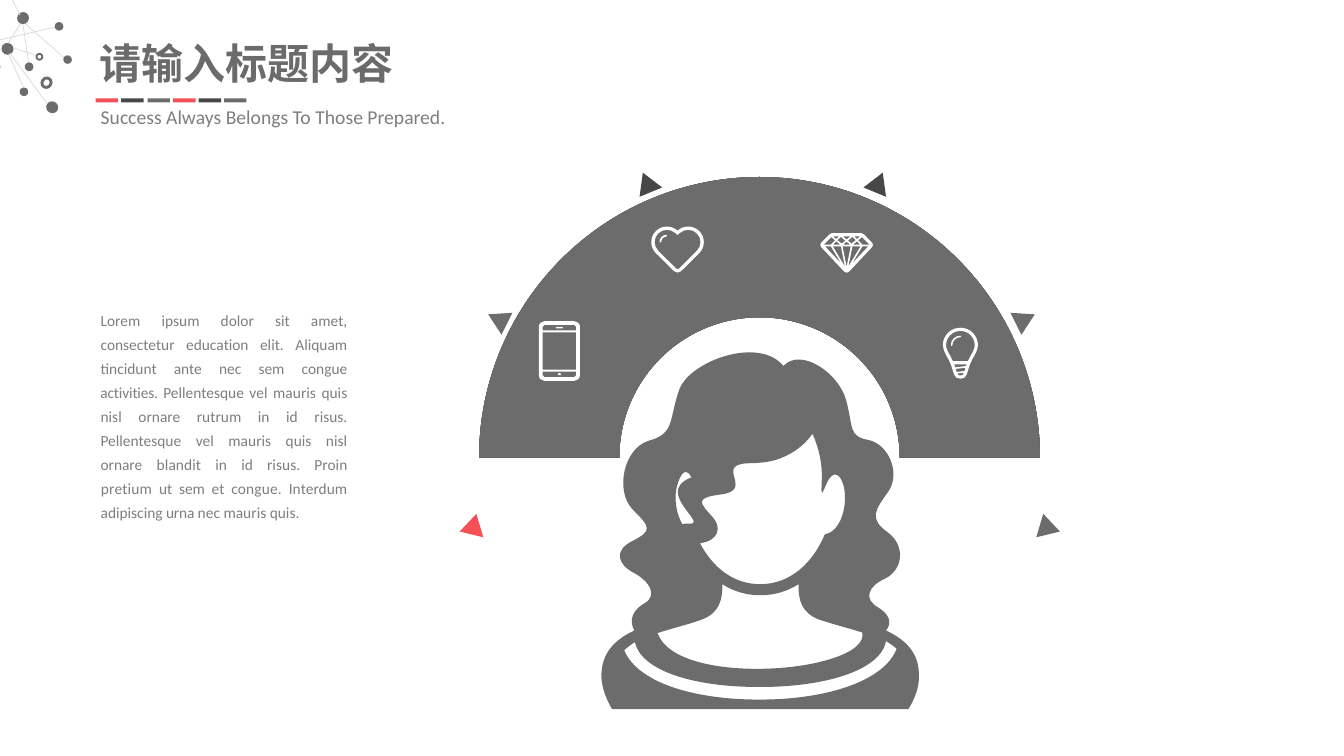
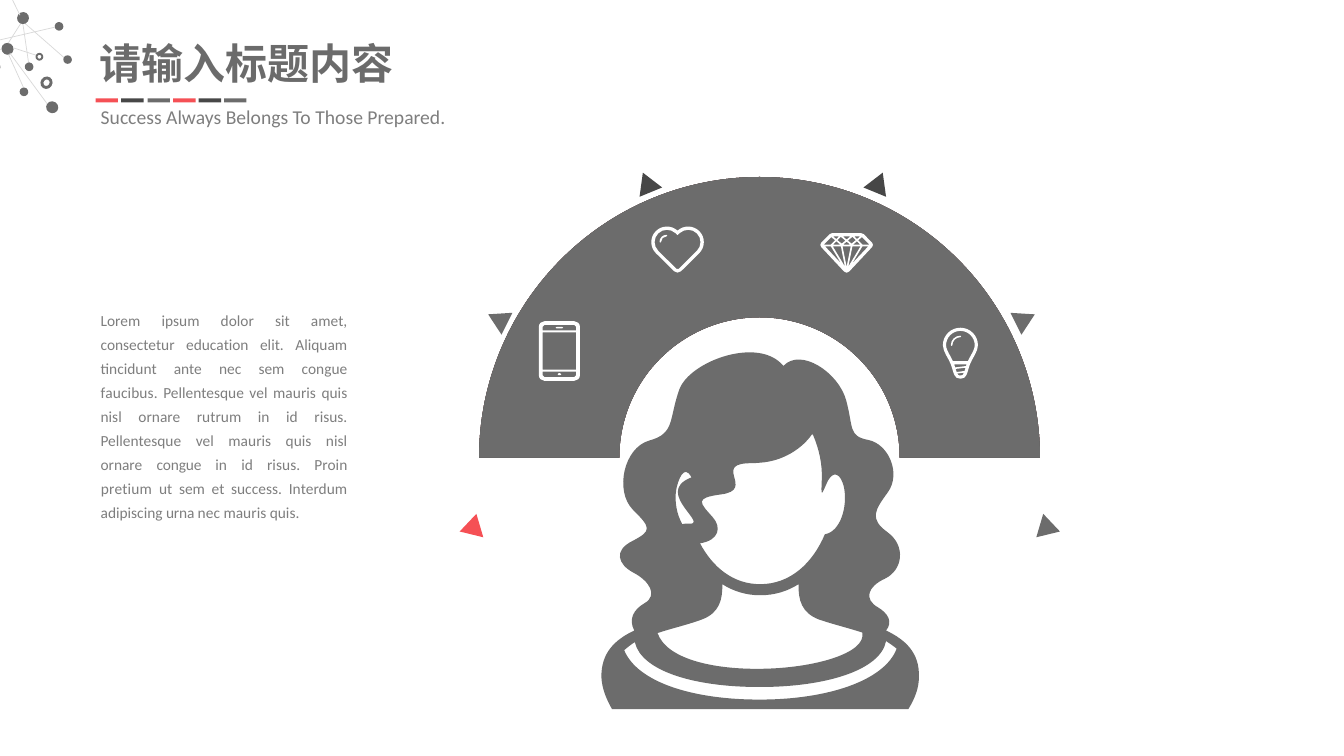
activities: activities -> faucibus (129, 393)
ornare blandit: blandit -> congue (179, 465)
et congue: congue -> success (257, 489)
